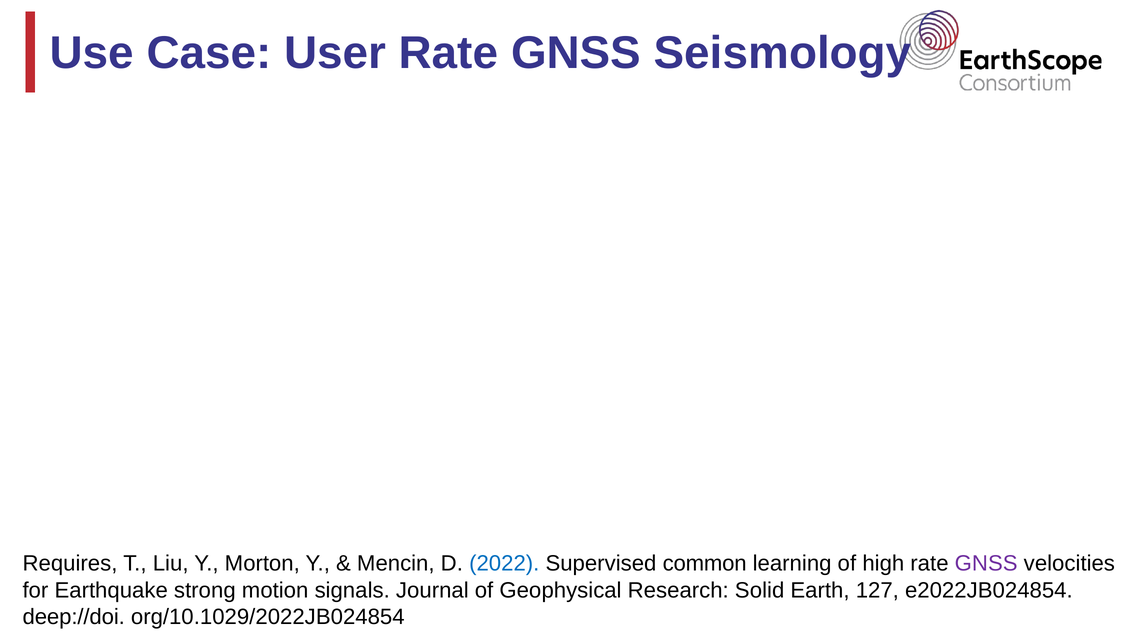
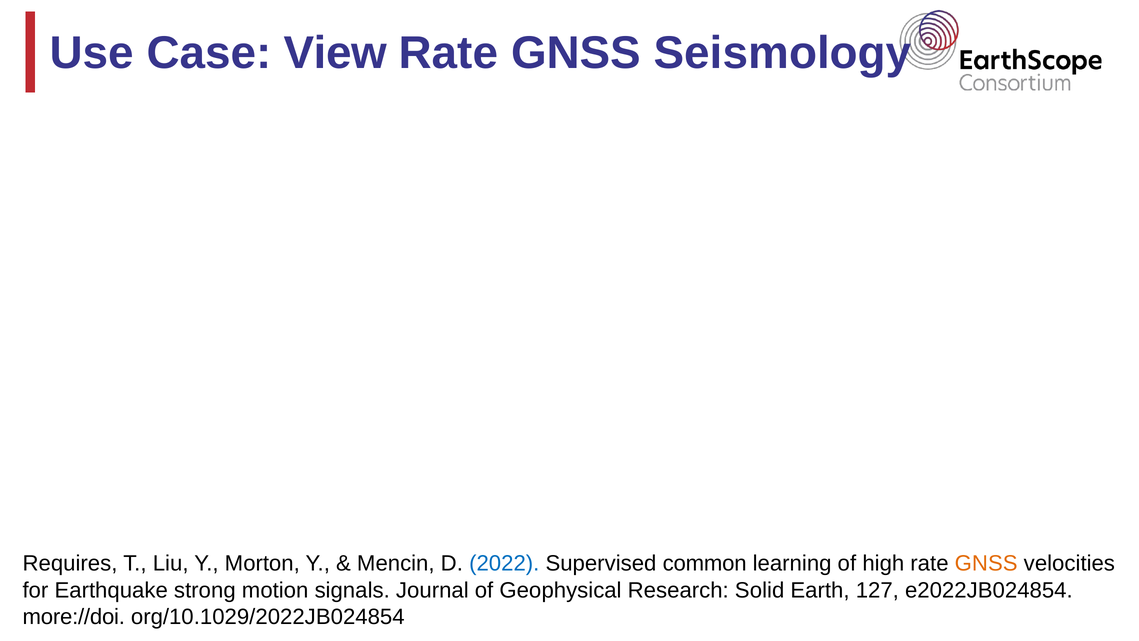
User: User -> View (335, 53)
GNSS colour: purple -> orange (986, 563)
deep://doi: deep://doi -> more://doi (74, 617)
